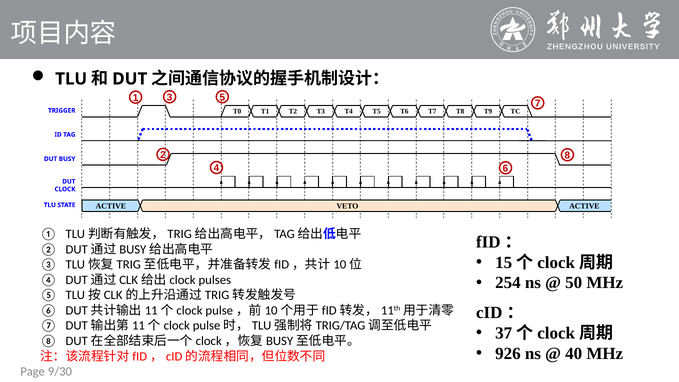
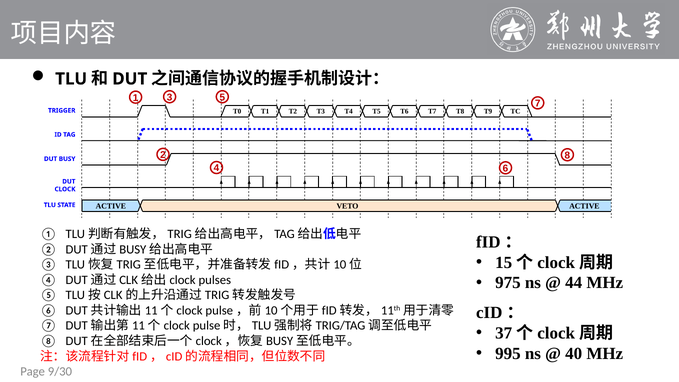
254: 254 -> 975 (508, 283)
50: 50 -> 44 (574, 283)
926: 926 -> 995 (508, 354)
